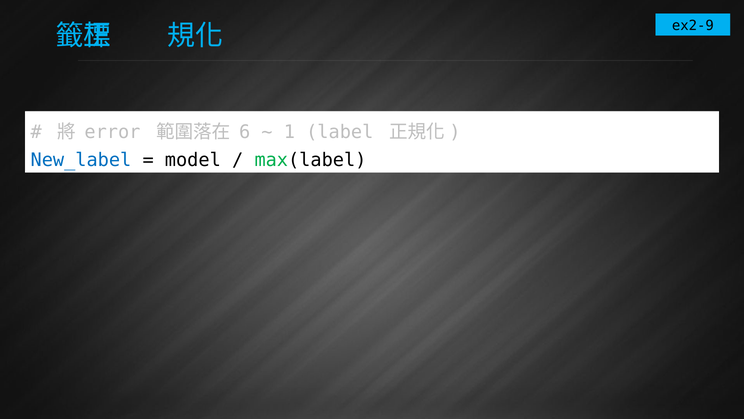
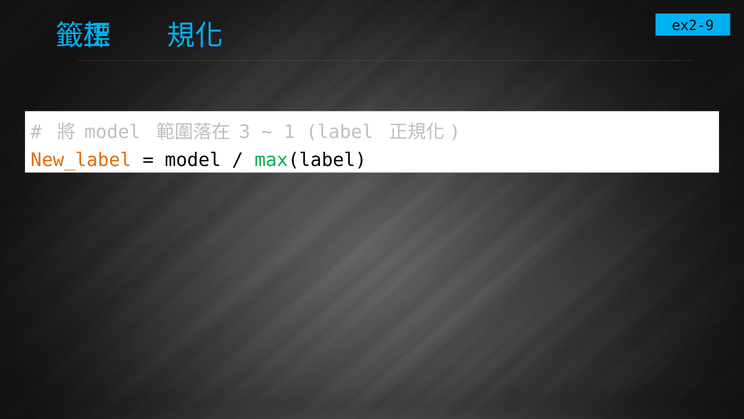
error: error -> model (112, 132)
6: 6 -> 3 (245, 132)
New_label colour: blue -> orange (81, 160)
